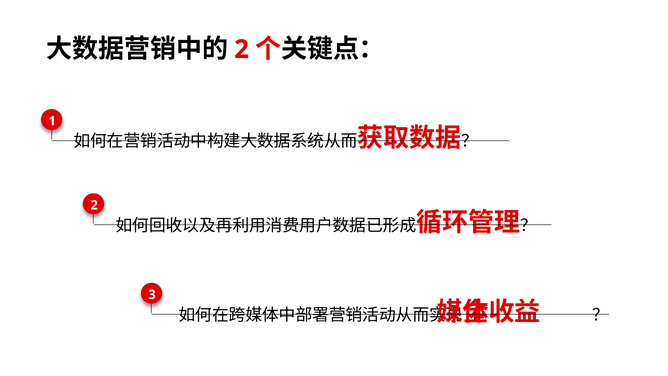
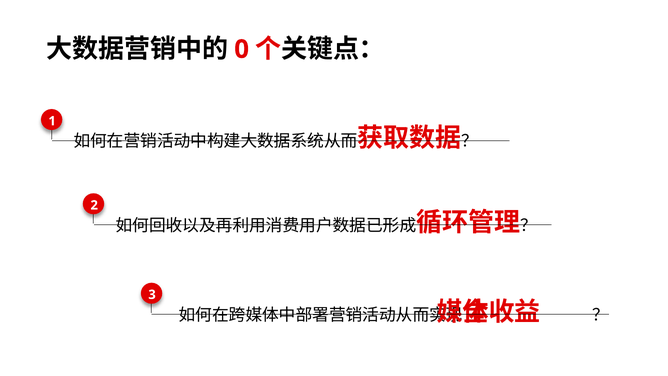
2: 2 -> 0 (242, 49)
